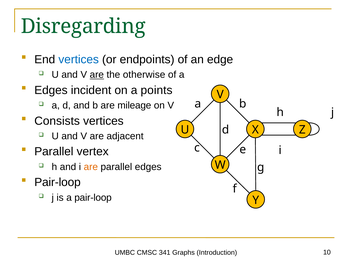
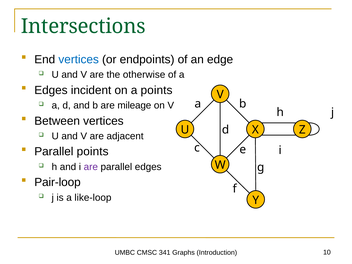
Disregarding: Disregarding -> Intersections (83, 26)
are underline: present -> none (97, 75)
Consists: Consists -> Between (57, 121)
Parallel vertex: vertex -> points (93, 152)
are colour: orange -> purple (91, 167)
a pair-loop: pair-loop -> like-loop (93, 198)
